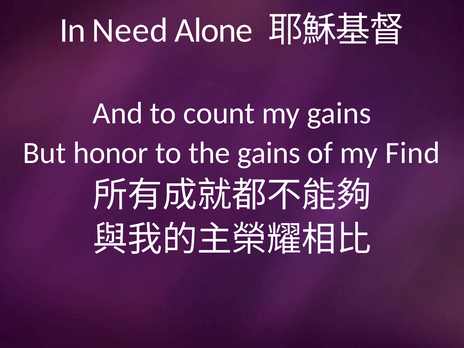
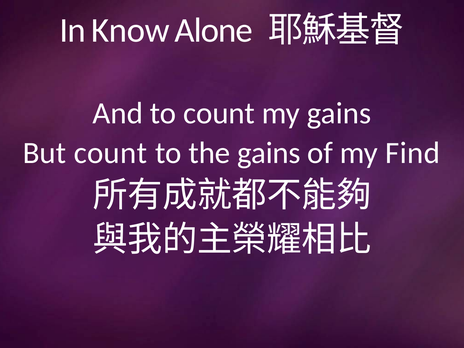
Need: Need -> Know (130, 30)
But honor: honor -> count (110, 153)
